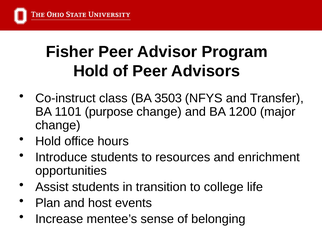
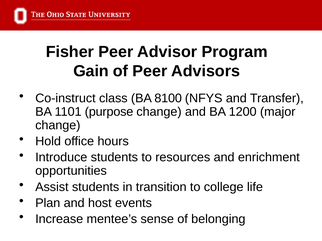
Hold: Hold -> Gain (91, 71)
3503: 3503 -> 8100 (168, 98)
